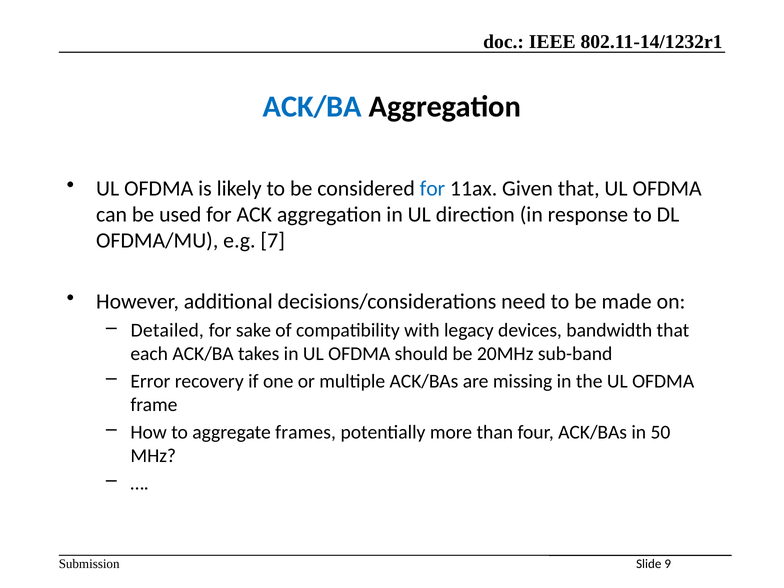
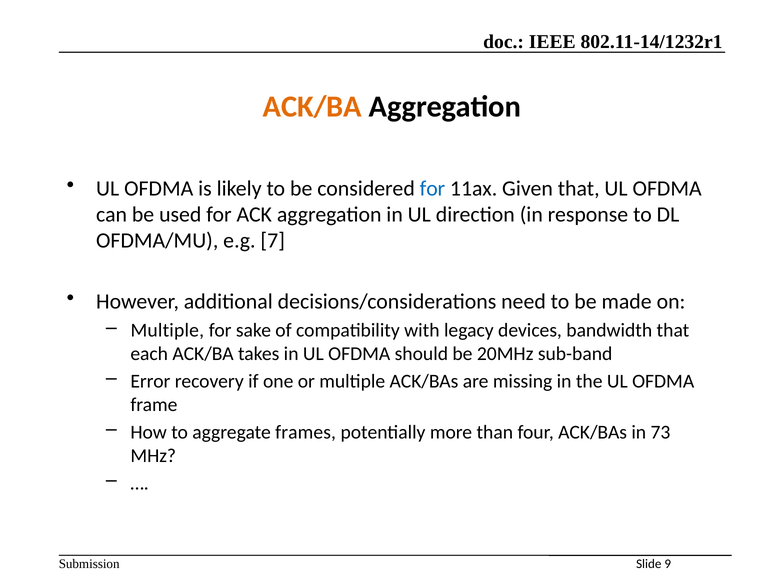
ACK/BA colour: blue -> orange (312, 107)
Detailed: Detailed -> Multiple (167, 330)
50: 50 -> 73 (660, 432)
